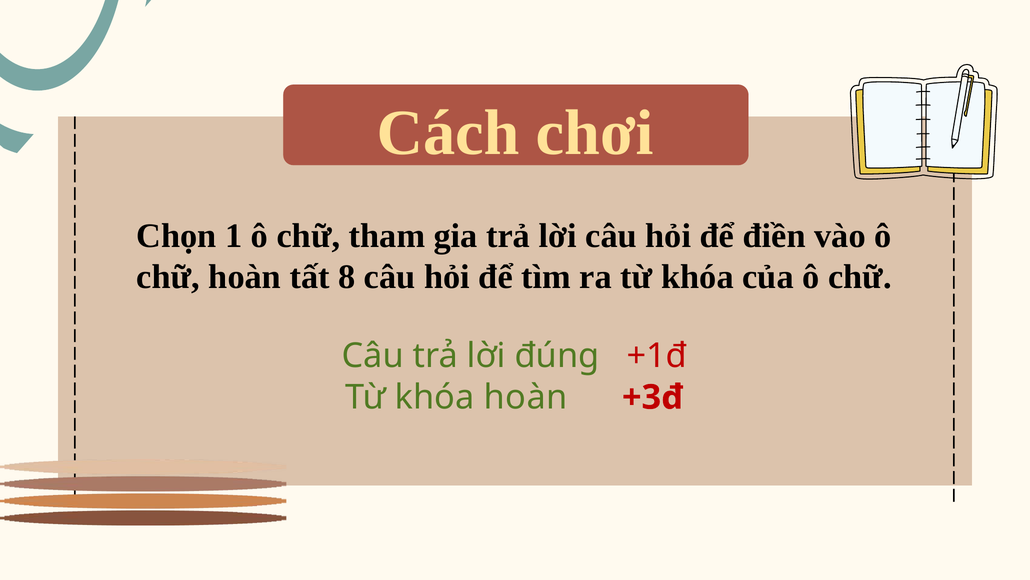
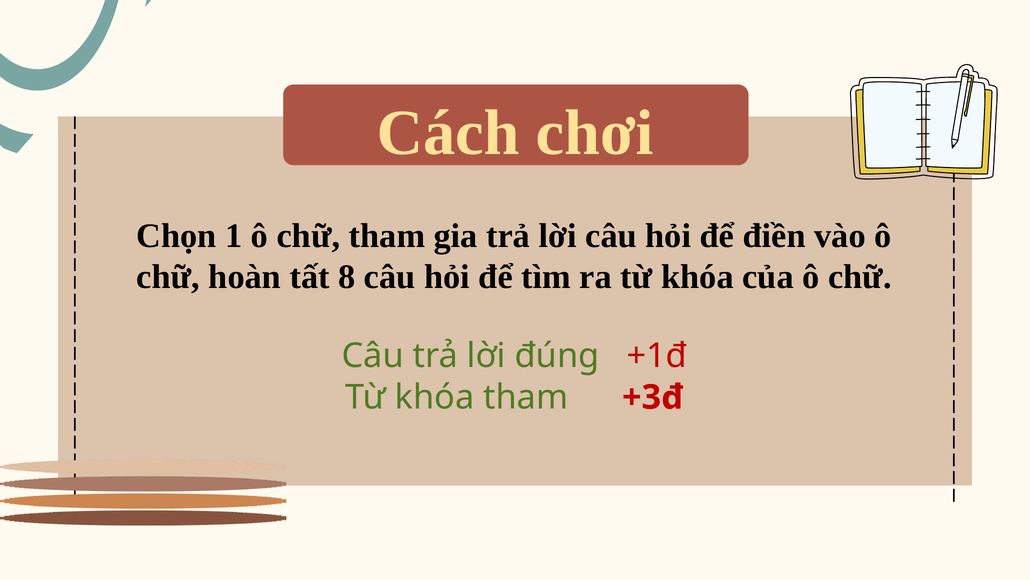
khóa hoàn: hoàn -> tham (526, 397)
